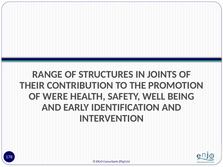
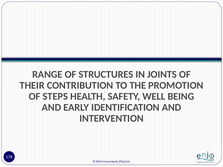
WERE: WERE -> STEPS (55, 96)
